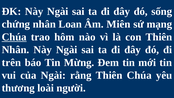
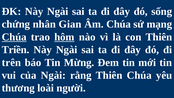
Loan: Loan -> Gian (70, 24)
Âm Miên: Miên -> Chúa (119, 24)
hôm underline: none -> present (64, 37)
Nhân: Nhân -> Triền (16, 50)
